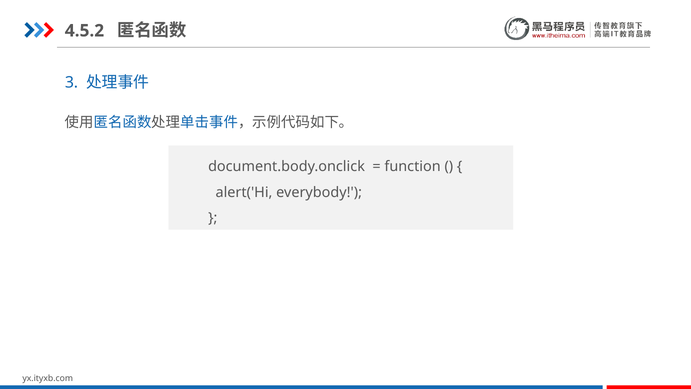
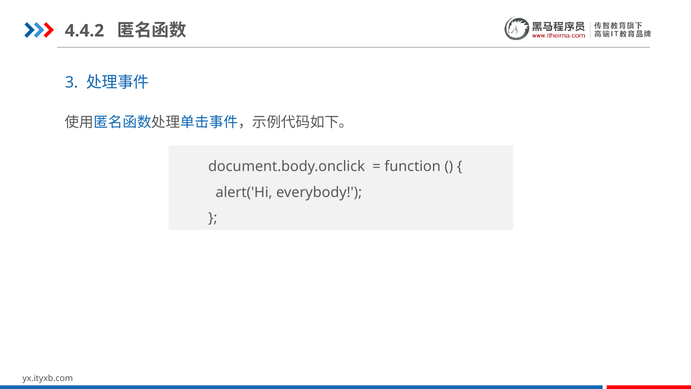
4.5.2: 4.5.2 -> 4.4.2 (84, 31)
